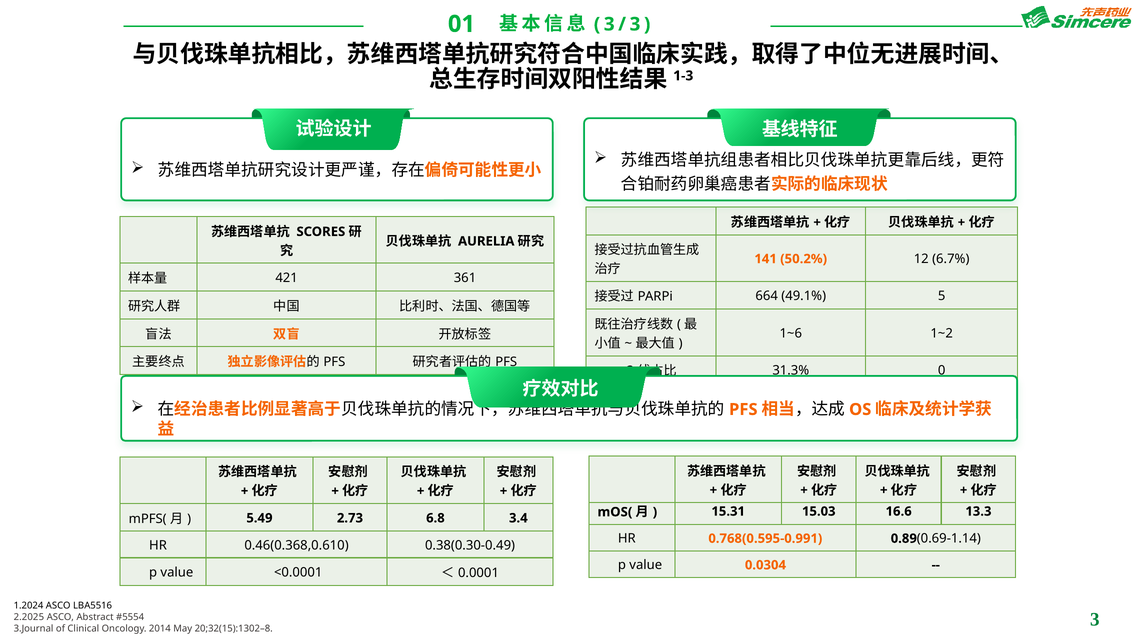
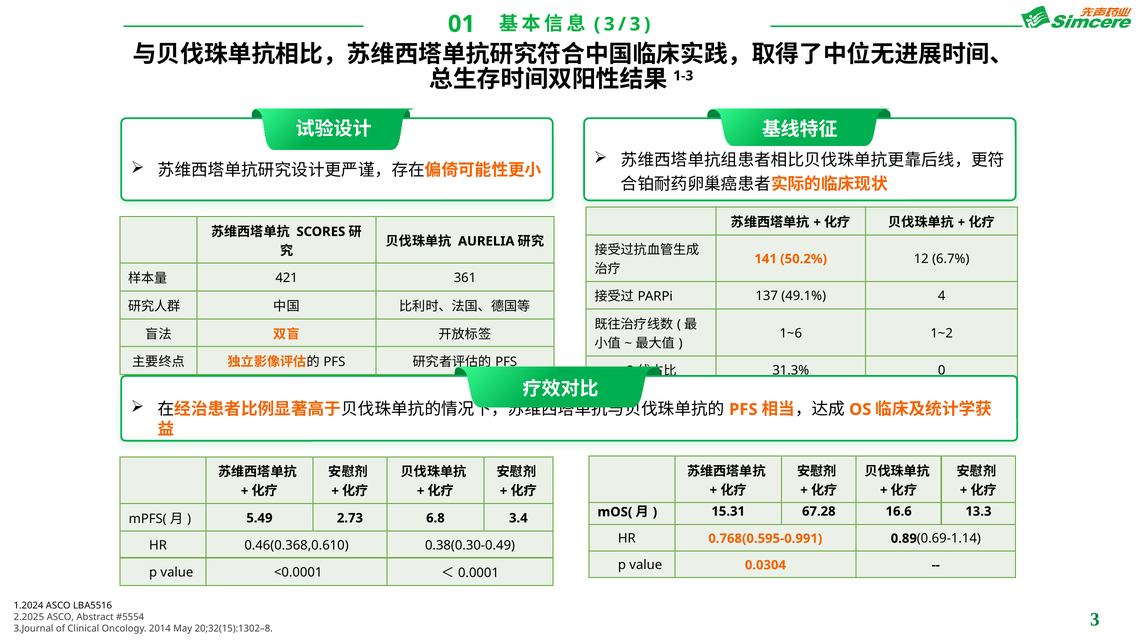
664: 664 -> 137 (767, 296)
49.1% 5: 5 -> 4 (942, 296)
15.03: 15.03 -> 67.28 (819, 511)
